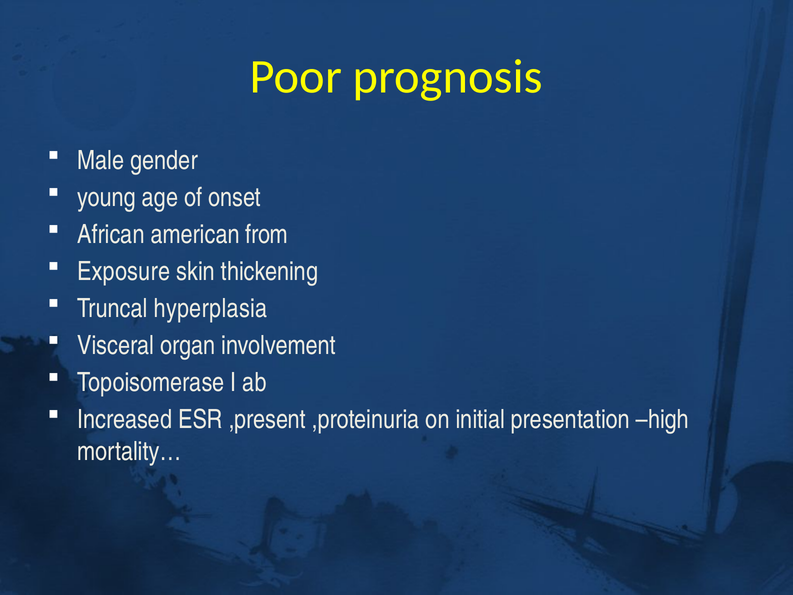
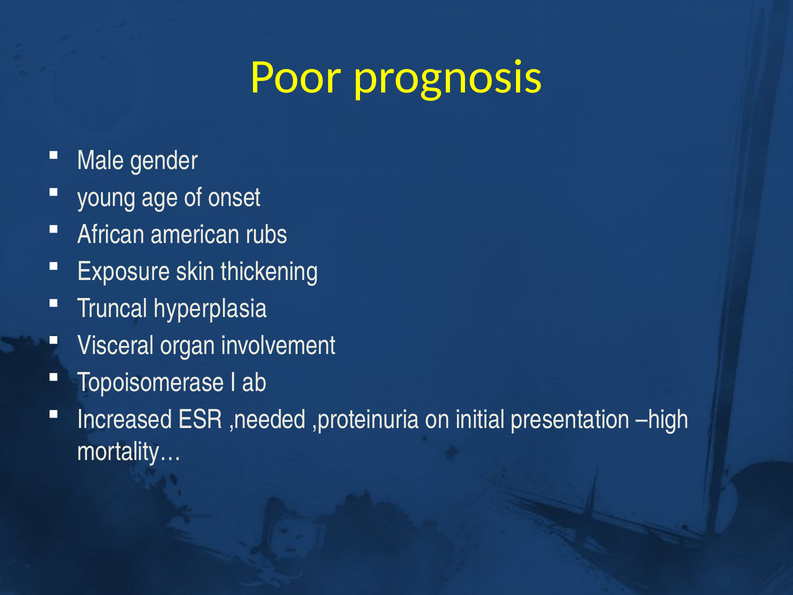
from: from -> rubs (267, 234)
,present: ,present -> ,needed (267, 419)
